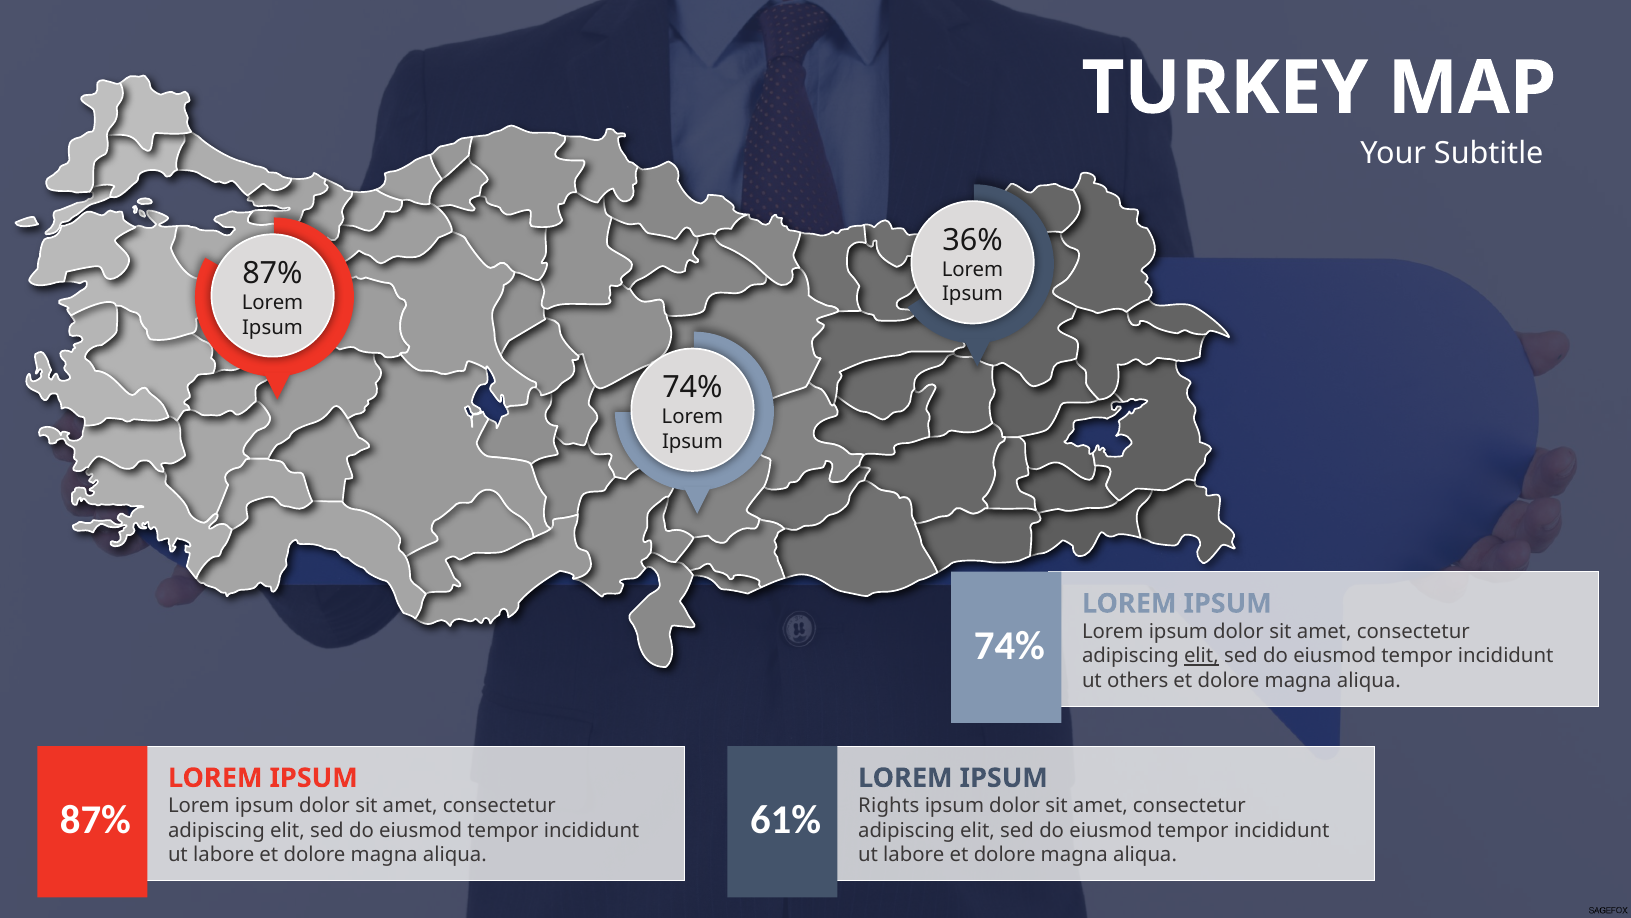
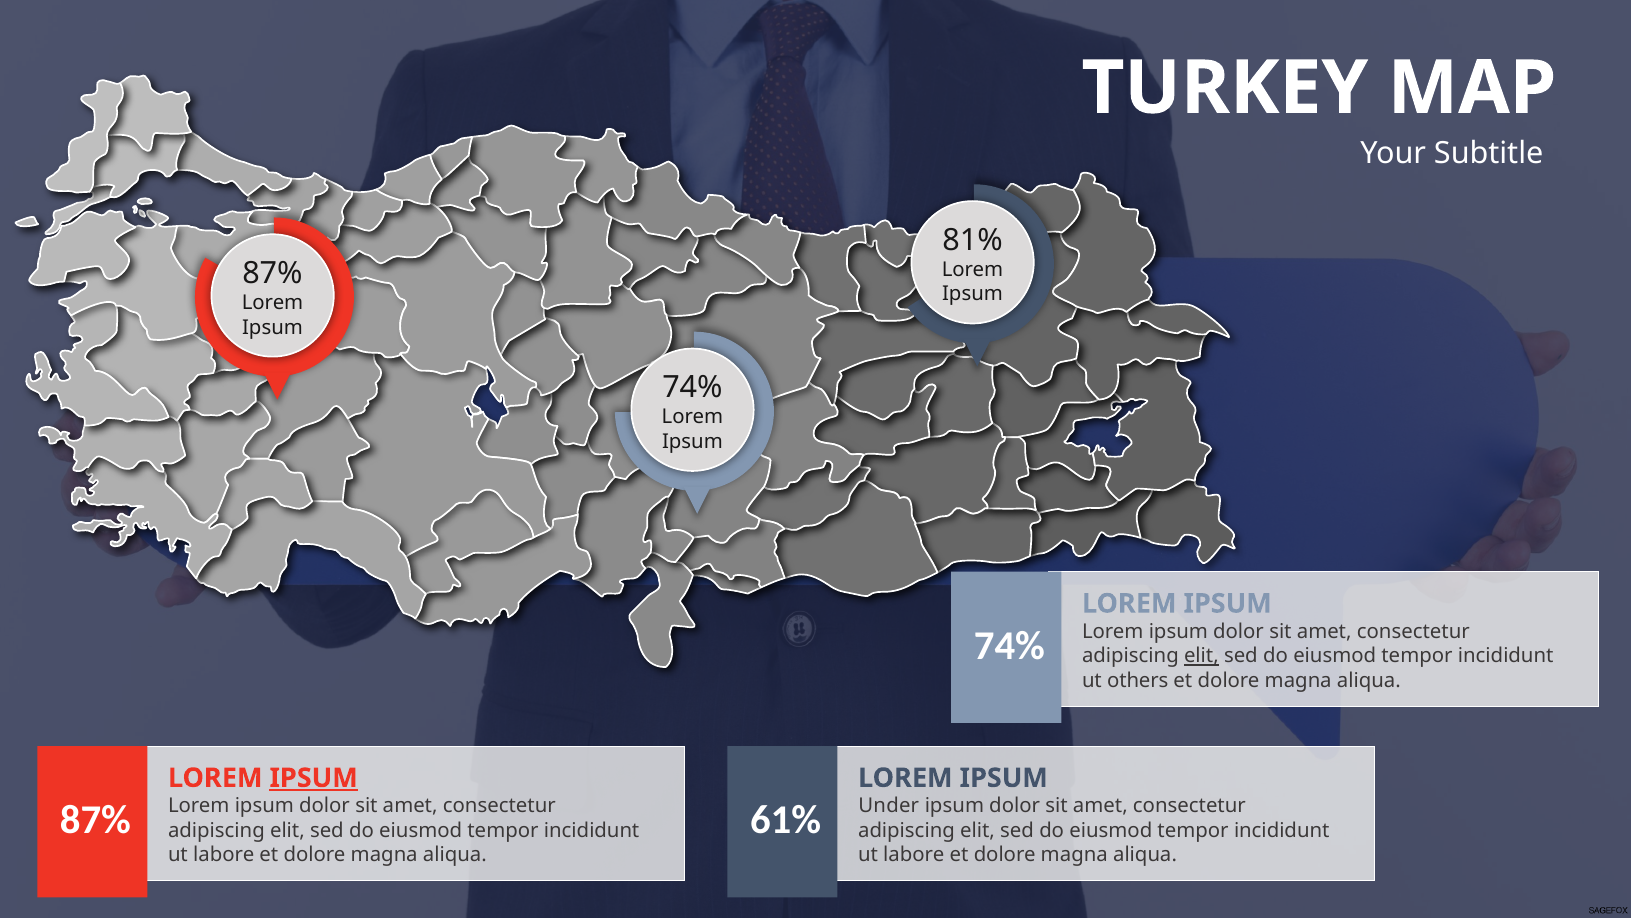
36%: 36% -> 81% (973, 240)
IPSUM underline: none -> present (314, 778)
Rights: Rights -> Under (889, 806)
